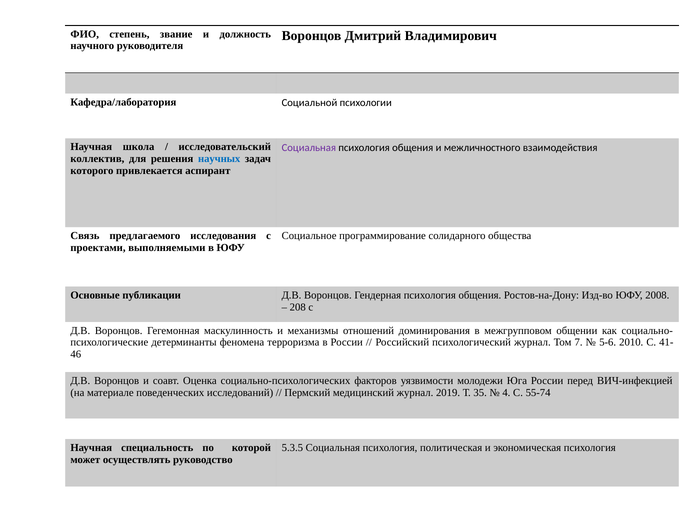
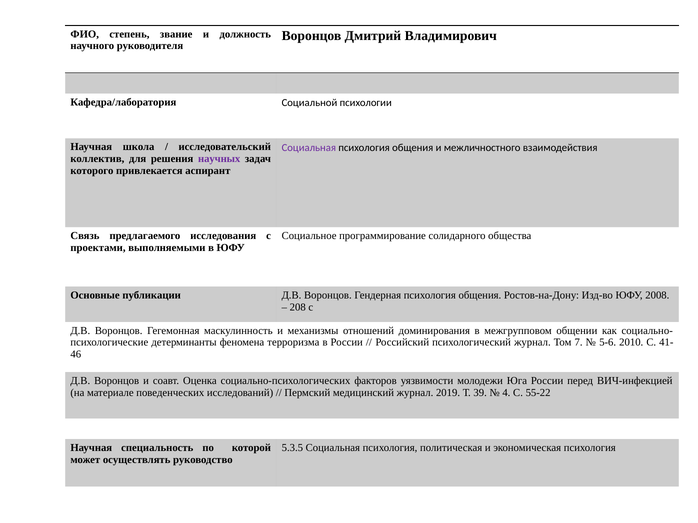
научных colour: blue -> purple (219, 159)
35: 35 -> 39 (480, 393)
55-74: 55-74 -> 55-22 (538, 393)
